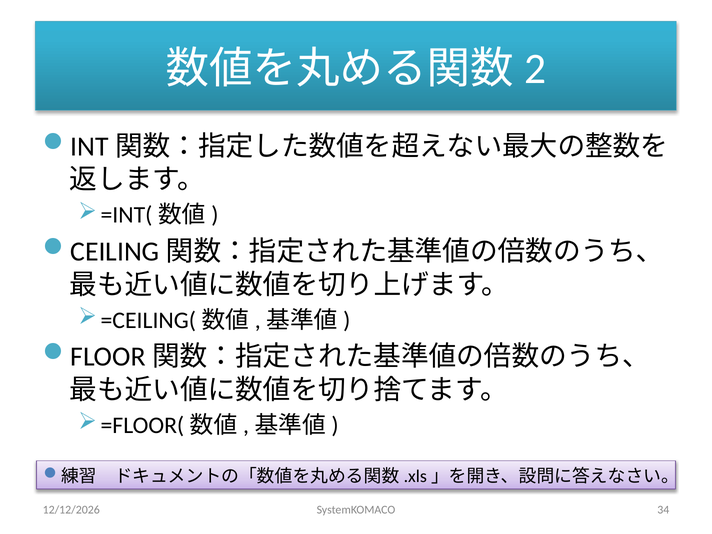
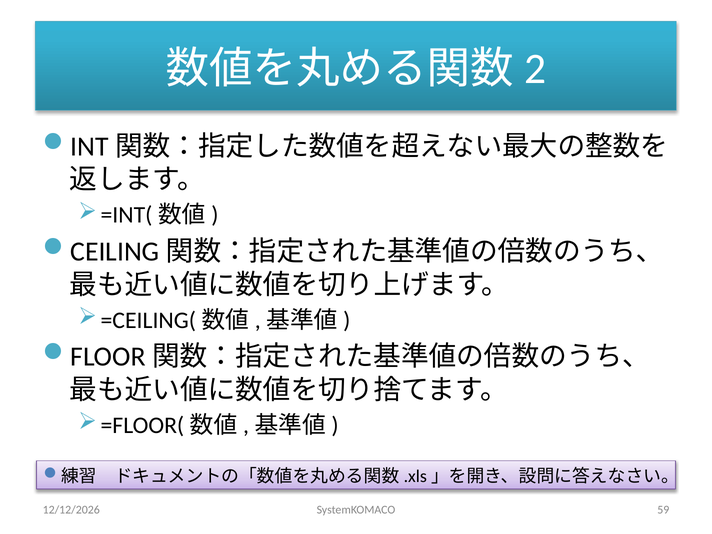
34: 34 -> 59 (663, 510)
